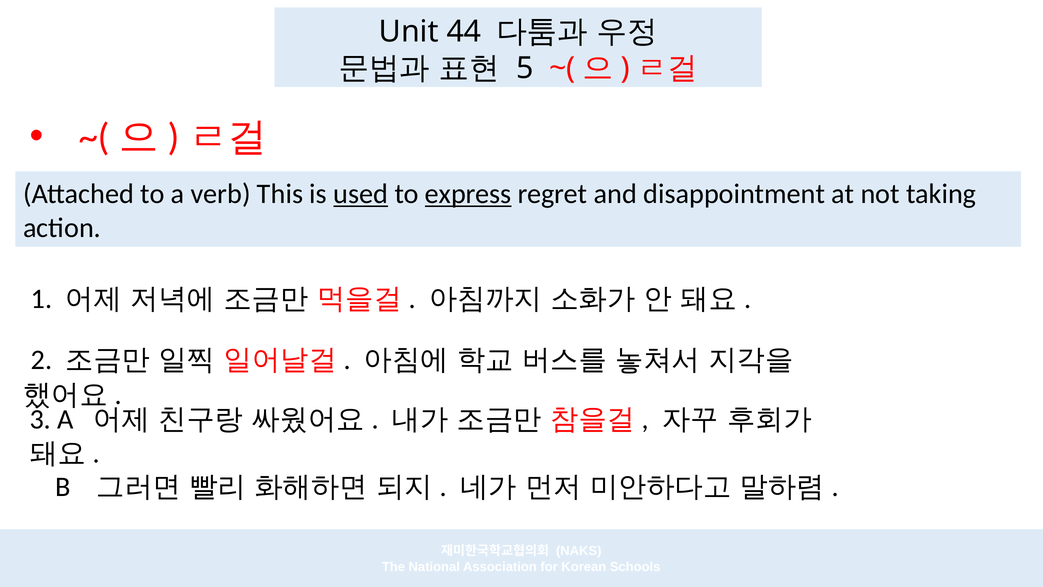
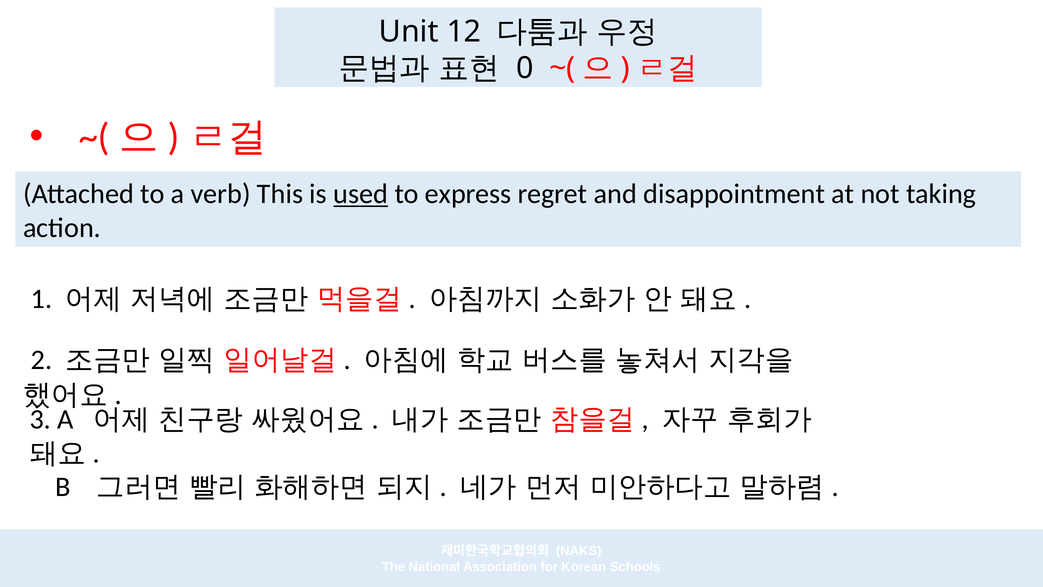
44: 44 -> 12 (464, 32)
5: 5 -> 0 (525, 68)
express underline: present -> none (468, 194)
